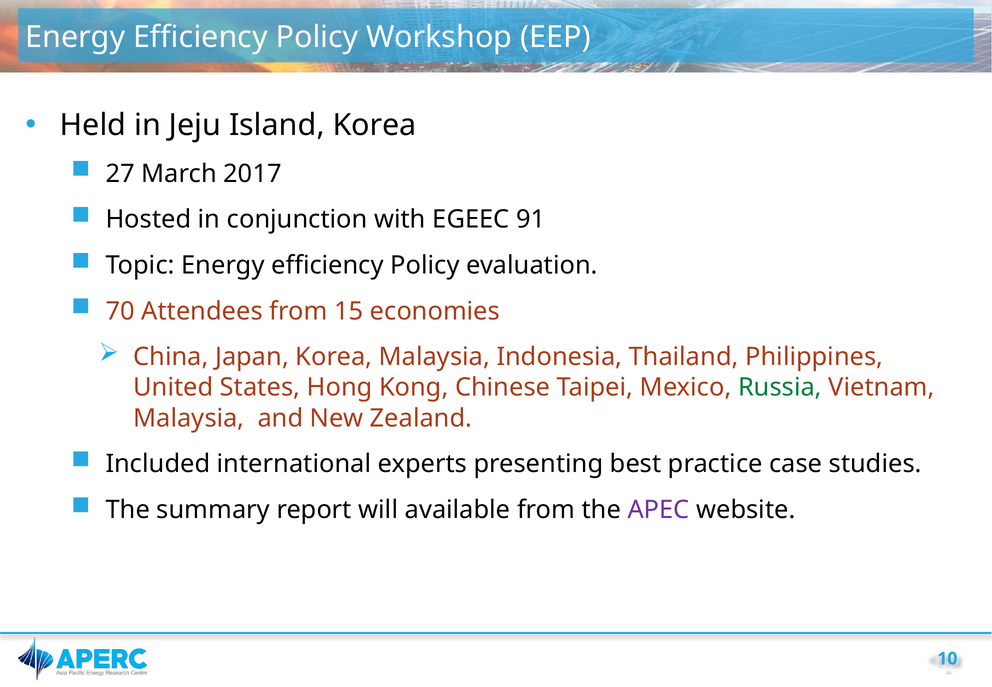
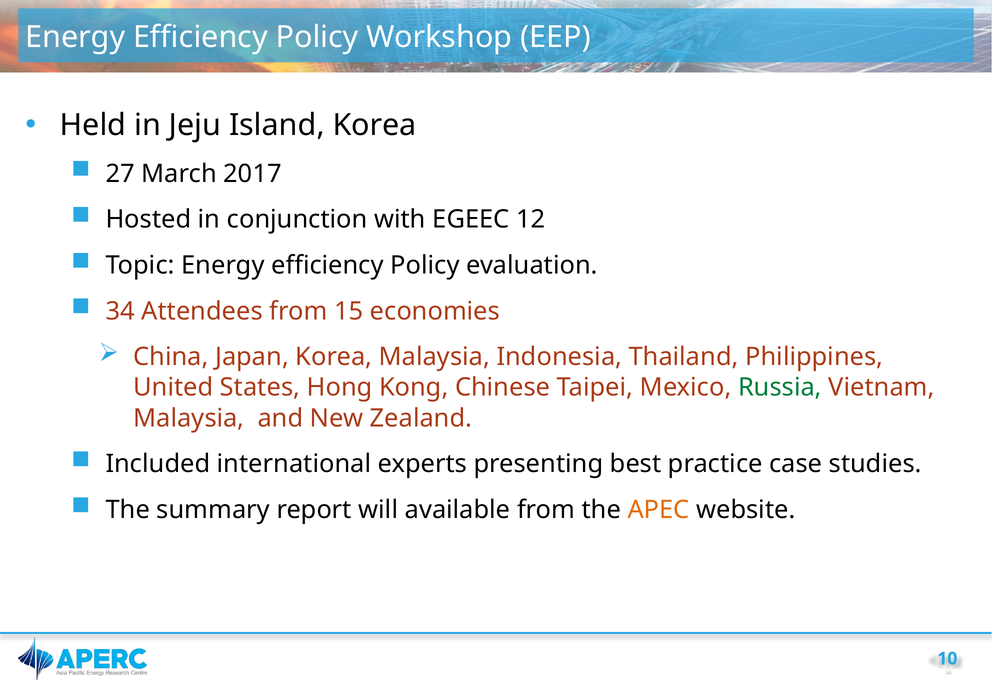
91: 91 -> 12 (531, 219)
70: 70 -> 34 (120, 311)
APEC colour: purple -> orange (659, 510)
